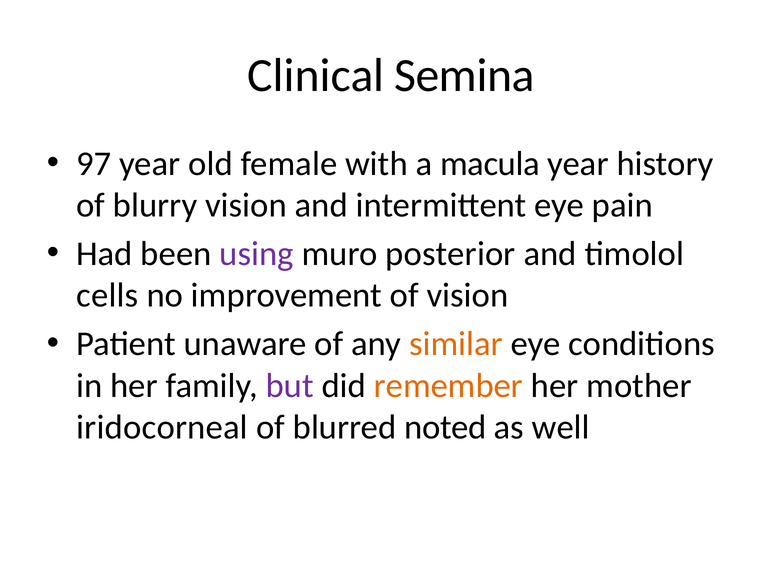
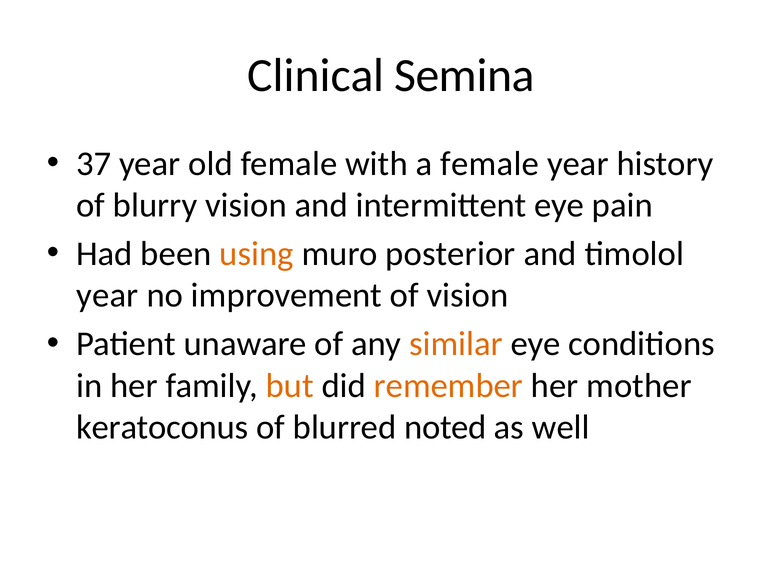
97: 97 -> 37 (94, 164)
a macula: macula -> female (490, 164)
using colour: purple -> orange (257, 254)
cells: cells -> year (107, 296)
but colour: purple -> orange (290, 386)
iridocorneal: iridocorneal -> keratoconus (162, 428)
